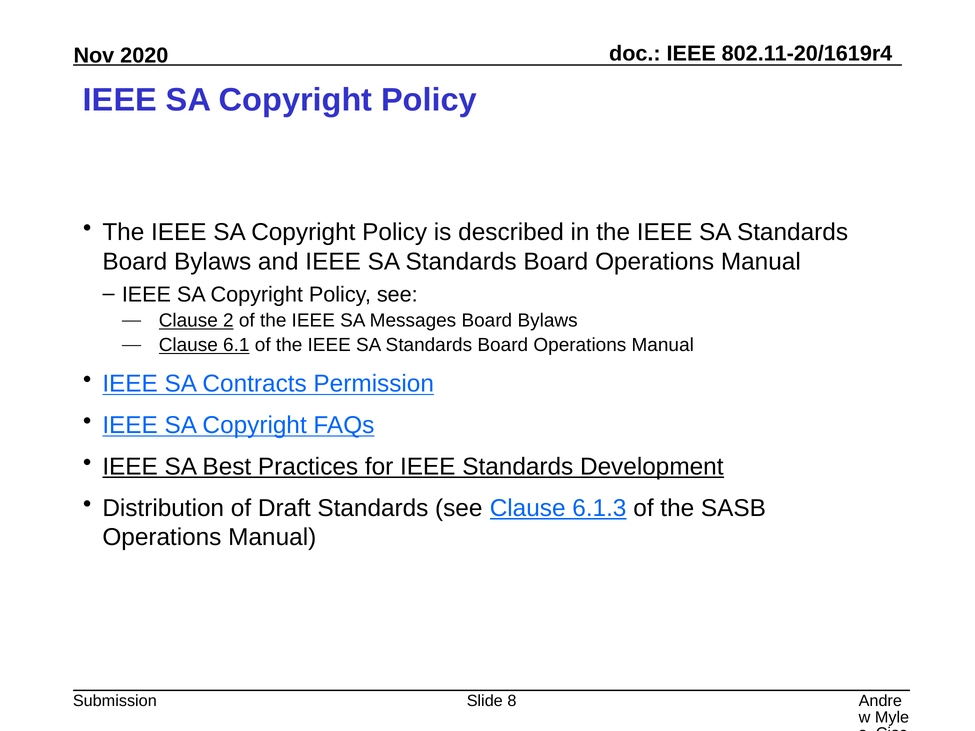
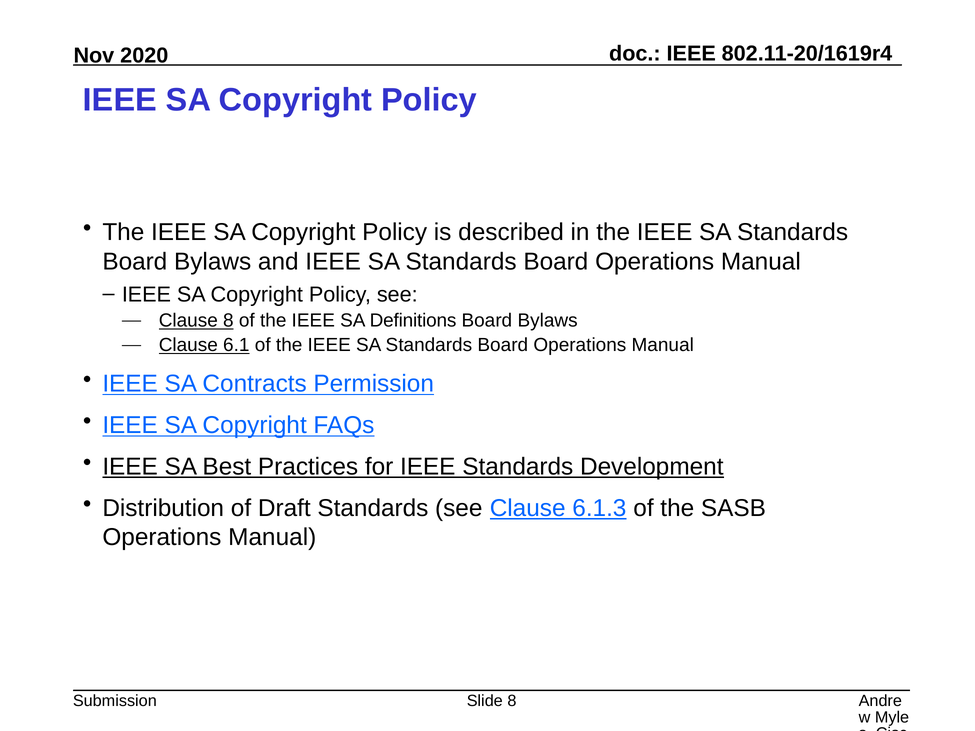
Clause 2: 2 -> 8 (228, 321)
Messages: Messages -> Definitions (413, 321)
